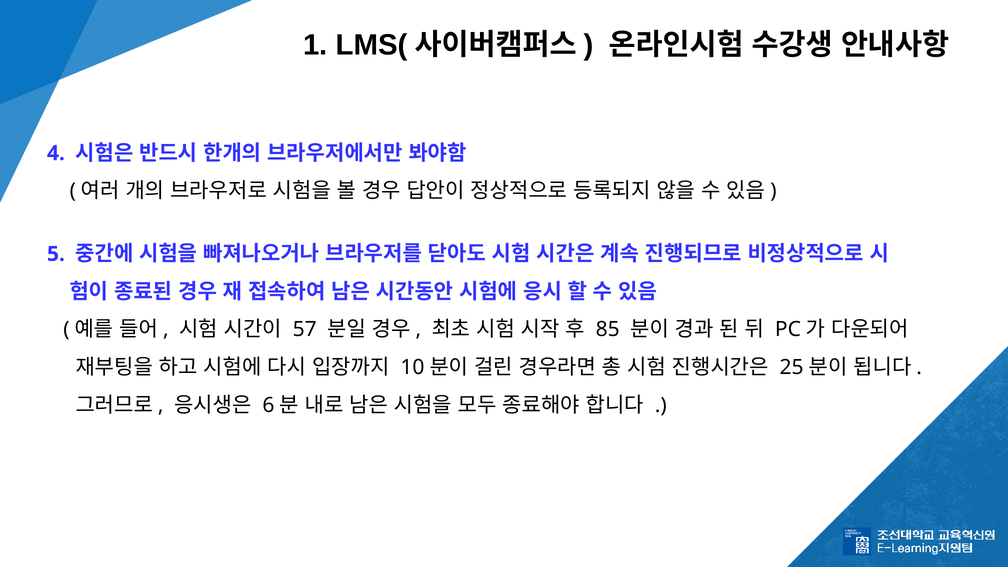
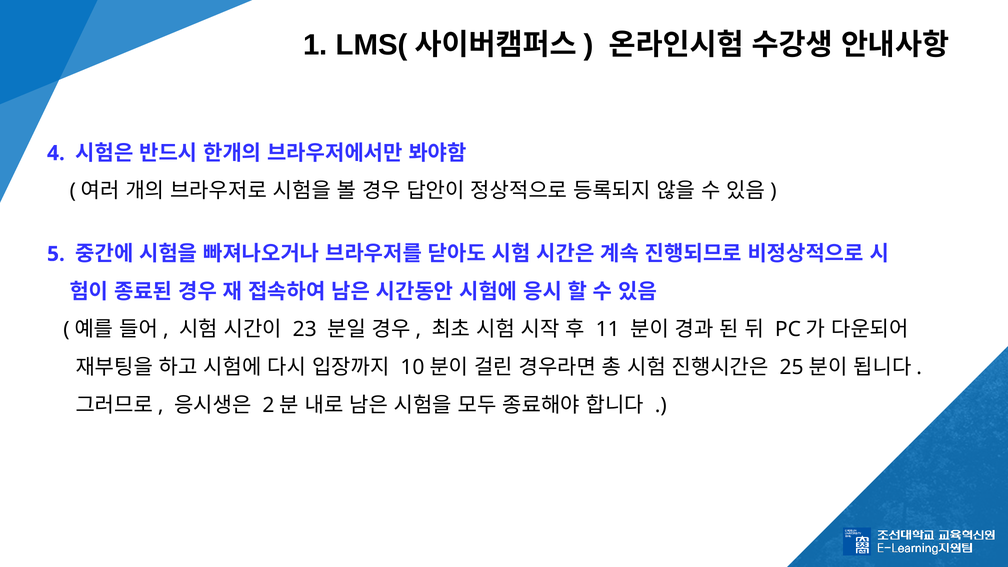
57: 57 -> 23 (305, 330)
85: 85 -> 11 (608, 330)
6: 6 -> 2 (268, 405)
